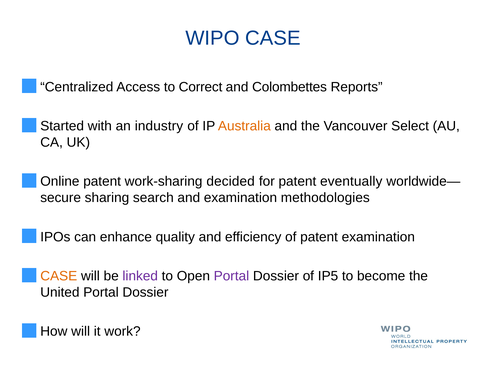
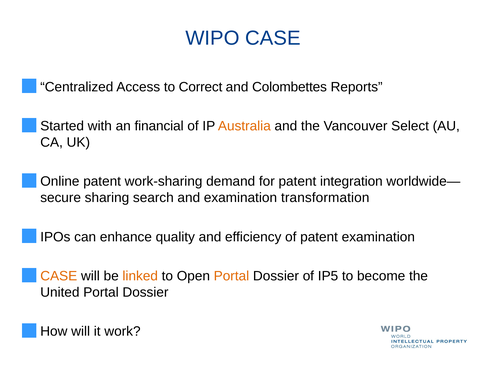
industry: industry -> financial (159, 126)
decided: decided -> demand (231, 181)
eventually: eventually -> integration (351, 181)
methodologies: methodologies -> transformation (325, 198)
linked colour: purple -> orange (140, 276)
Portal colour: purple -> orange (231, 276)
